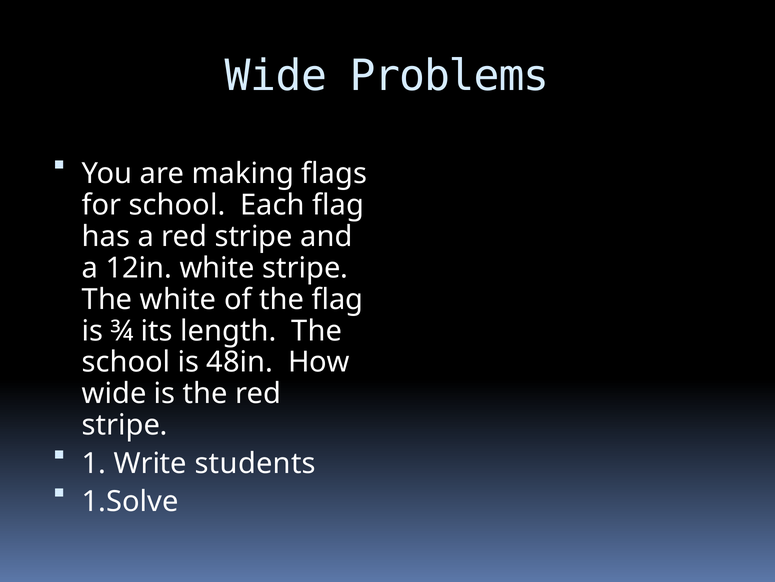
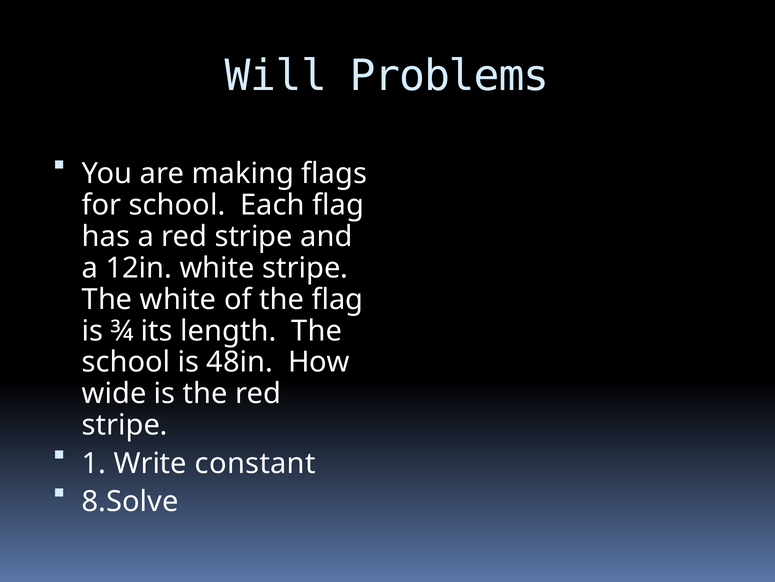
Wide: Wide -> Will (276, 76)
students: students -> constant (255, 463)
1.Solve: 1.Solve -> 8.Solve (130, 501)
